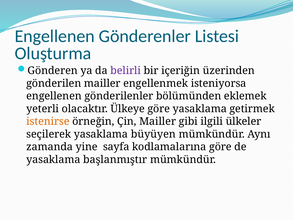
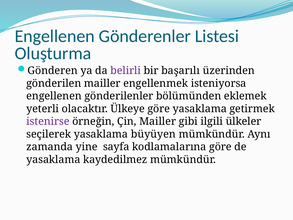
içeriğin: içeriğin -> başarılı (181, 71)
istenirse colour: orange -> purple (48, 121)
başlanmıştır: başlanmıştır -> kaydedilmez (115, 159)
